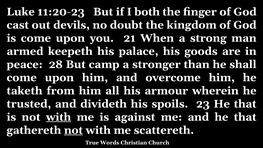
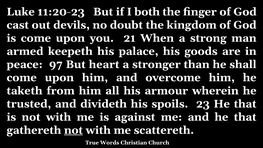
28: 28 -> 97 (56, 64)
camp: camp -> heart (104, 64)
with underline: present -> none (59, 117)
